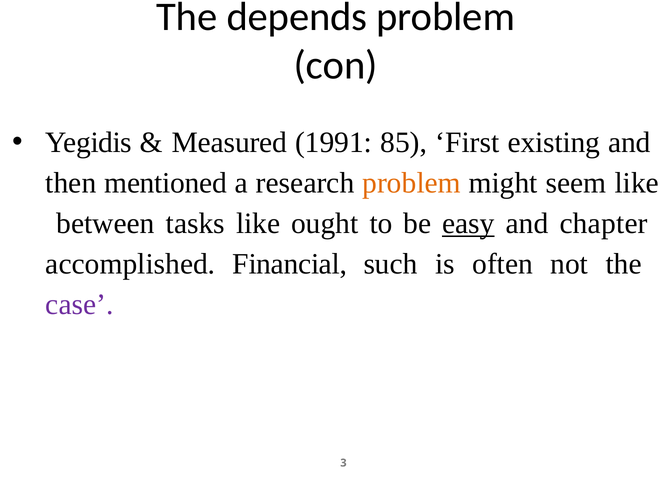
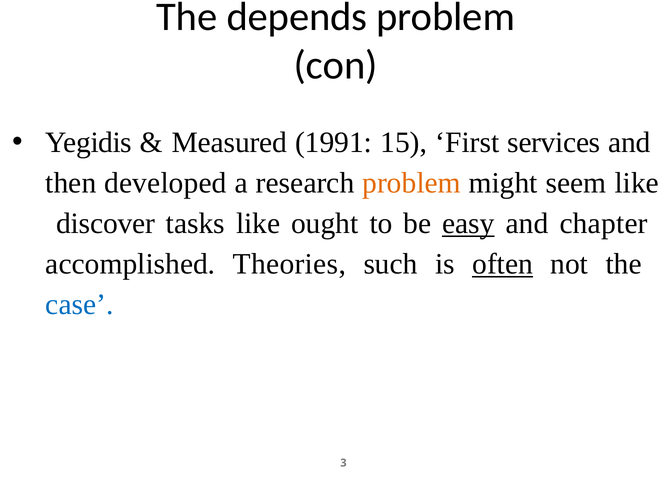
85: 85 -> 15 (404, 143)
existing: existing -> services (554, 143)
mentioned: mentioned -> developed (166, 183)
between: between -> discover (106, 223)
Financial: Financial -> Theories (289, 264)
often underline: none -> present (503, 264)
case colour: purple -> blue (79, 304)
